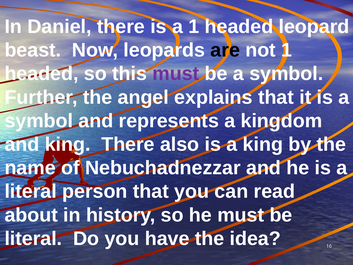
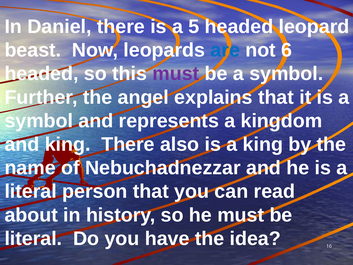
a 1: 1 -> 5 (194, 27)
are colour: black -> blue (225, 50)
not 1: 1 -> 6 (287, 50)
